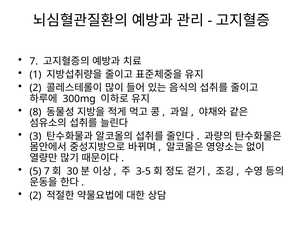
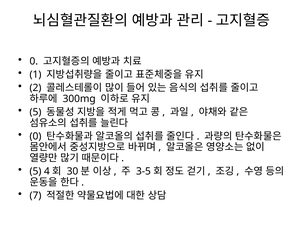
7: 7 -> 0 (34, 61)
8: 8 -> 5 (35, 112)
3: 3 -> 0 (35, 136)
5 7: 7 -> 4 (47, 172)
2: 2 -> 7 (35, 196)
